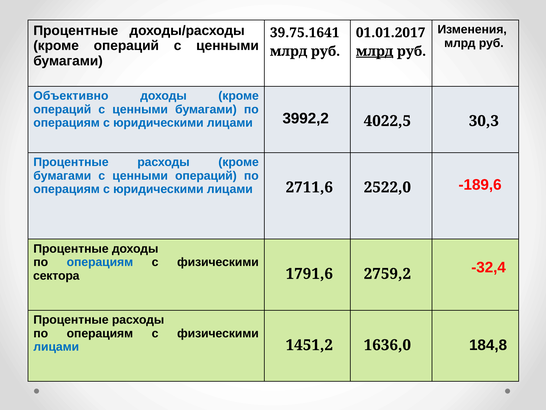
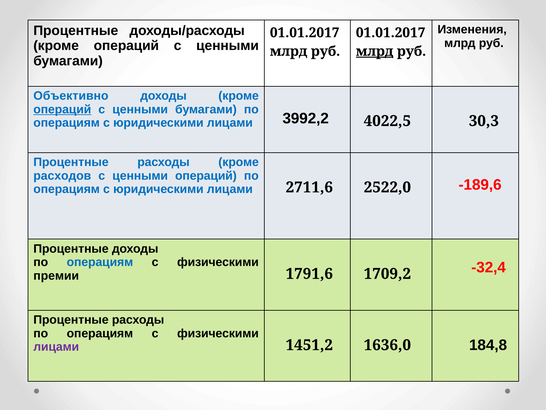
39.75.1641: 39.75.1641 -> 01.01.2017 (305, 33)
операций underline: none -> present (62, 109)
бумагами: бумагами -> расходов (62, 175)
сектора: сектора -> премии (56, 275)
2759,2: 2759,2 -> 1709,2 (387, 273)
лицами colour: blue -> purple (56, 347)
